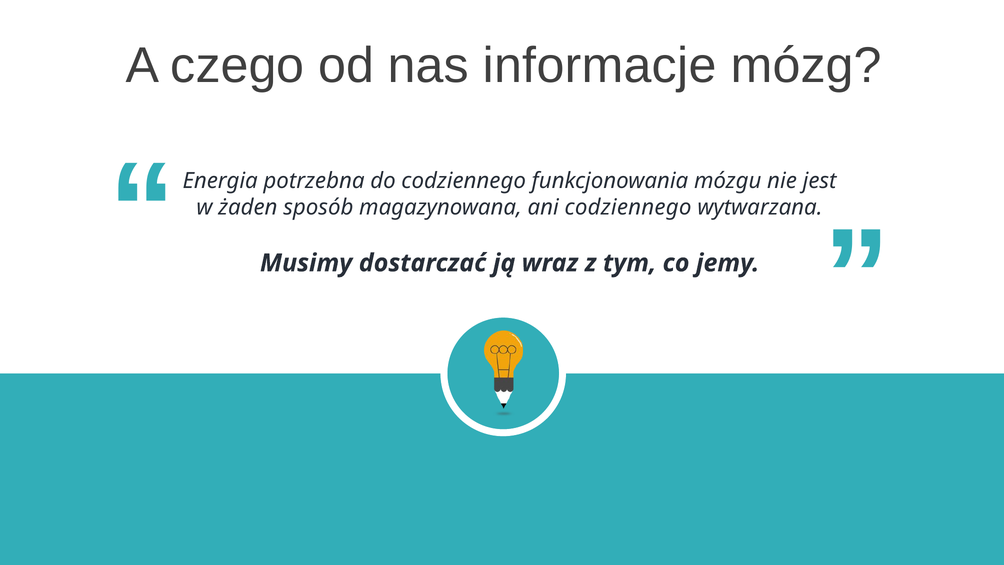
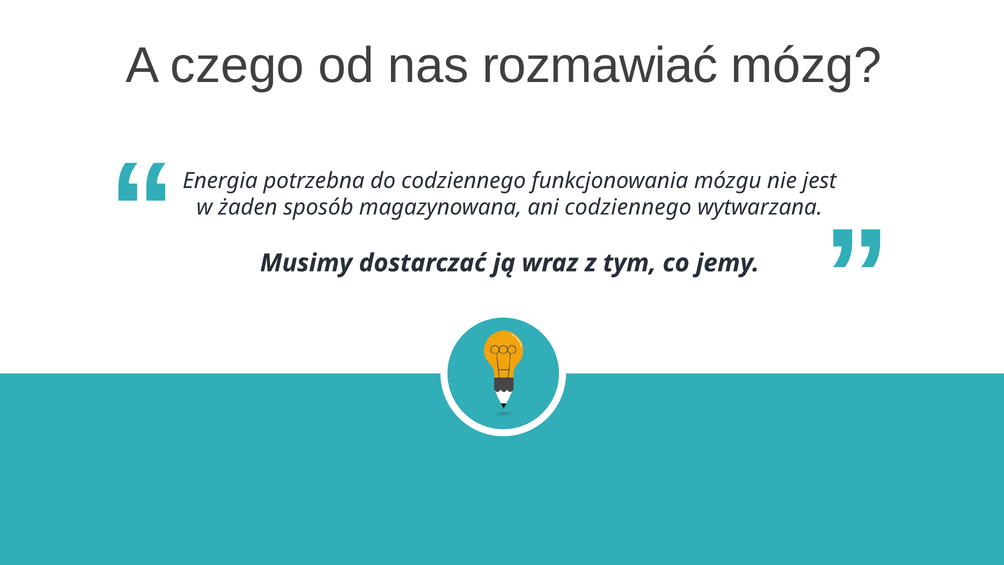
informacje: informacje -> rozmawiać (600, 66)
